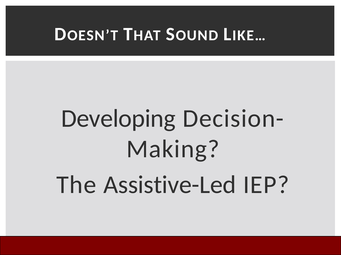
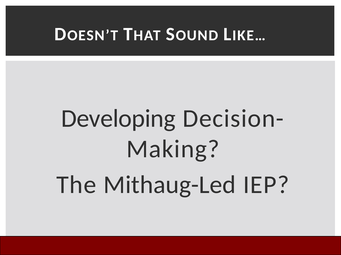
Assistive-Led: Assistive-Led -> Mithaug-Led (170, 185)
